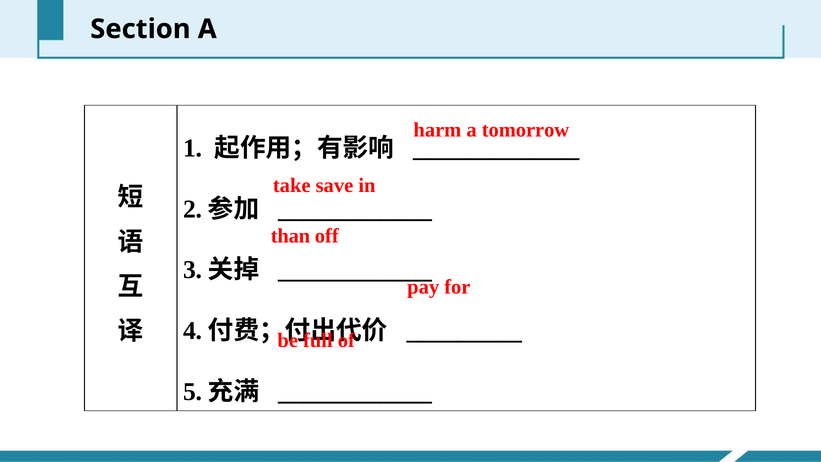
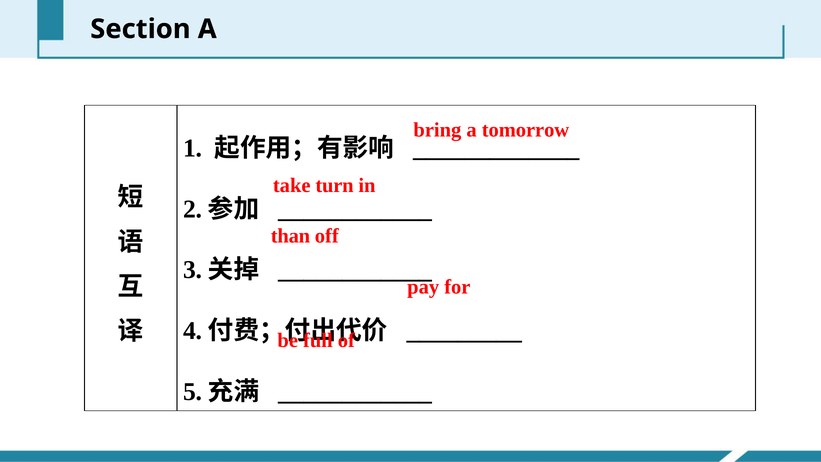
harm: harm -> bring (437, 130)
save: save -> turn (335, 185)
